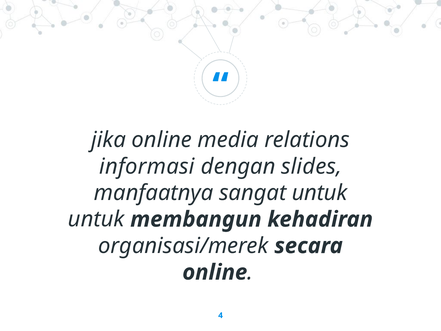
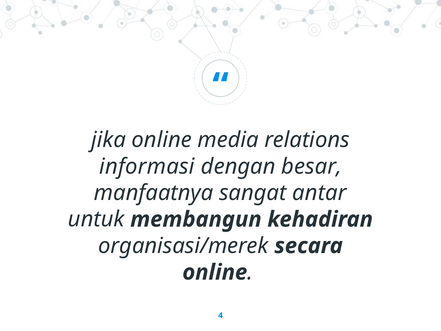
slides: slides -> besar (312, 166)
sangat untuk: untuk -> antar (319, 193)
